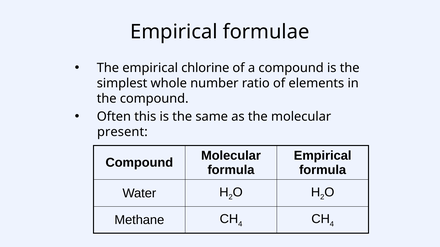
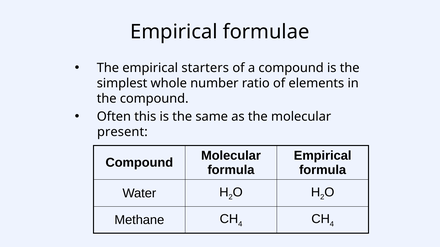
chlorine: chlorine -> starters (205, 68)
